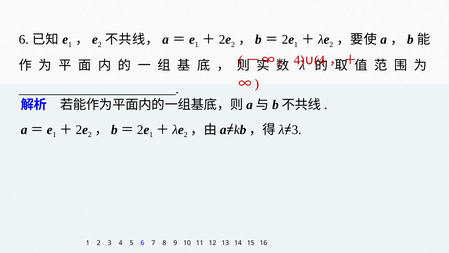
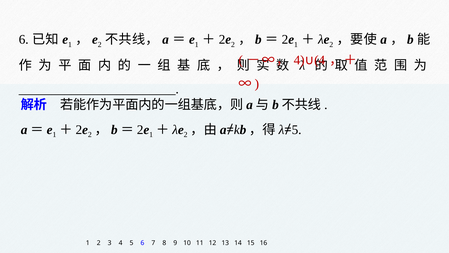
3: 3 -> 5 (297, 129)
